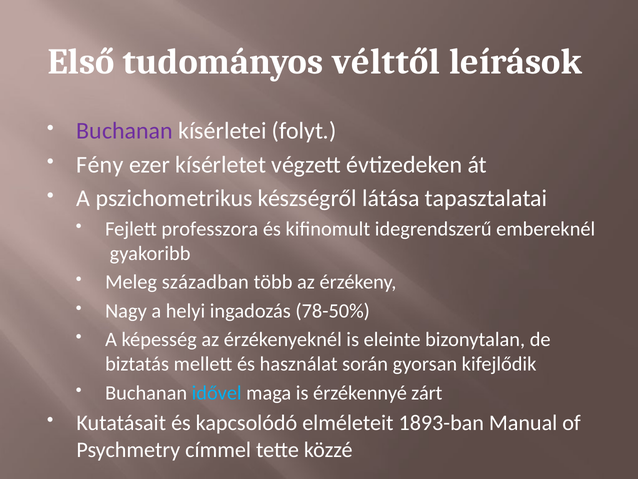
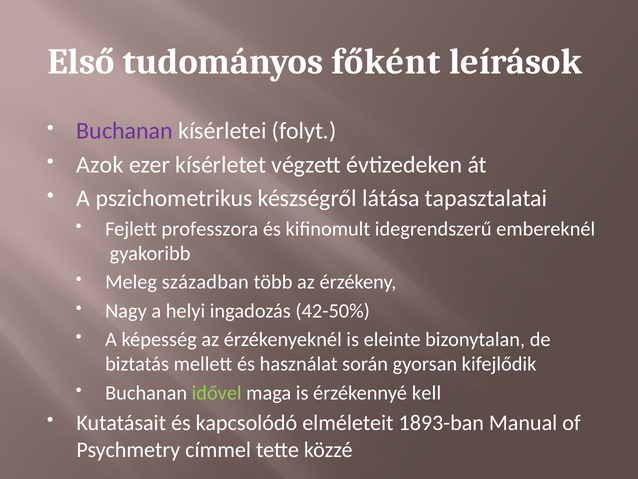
vélttől: vélttől -> főként (386, 62)
Fény: Fény -> Azok (100, 165)
78-50%: 78-50% -> 42-50% (333, 311)
idővel colour: light blue -> light green (217, 392)
zárt: zárt -> kell (427, 392)
